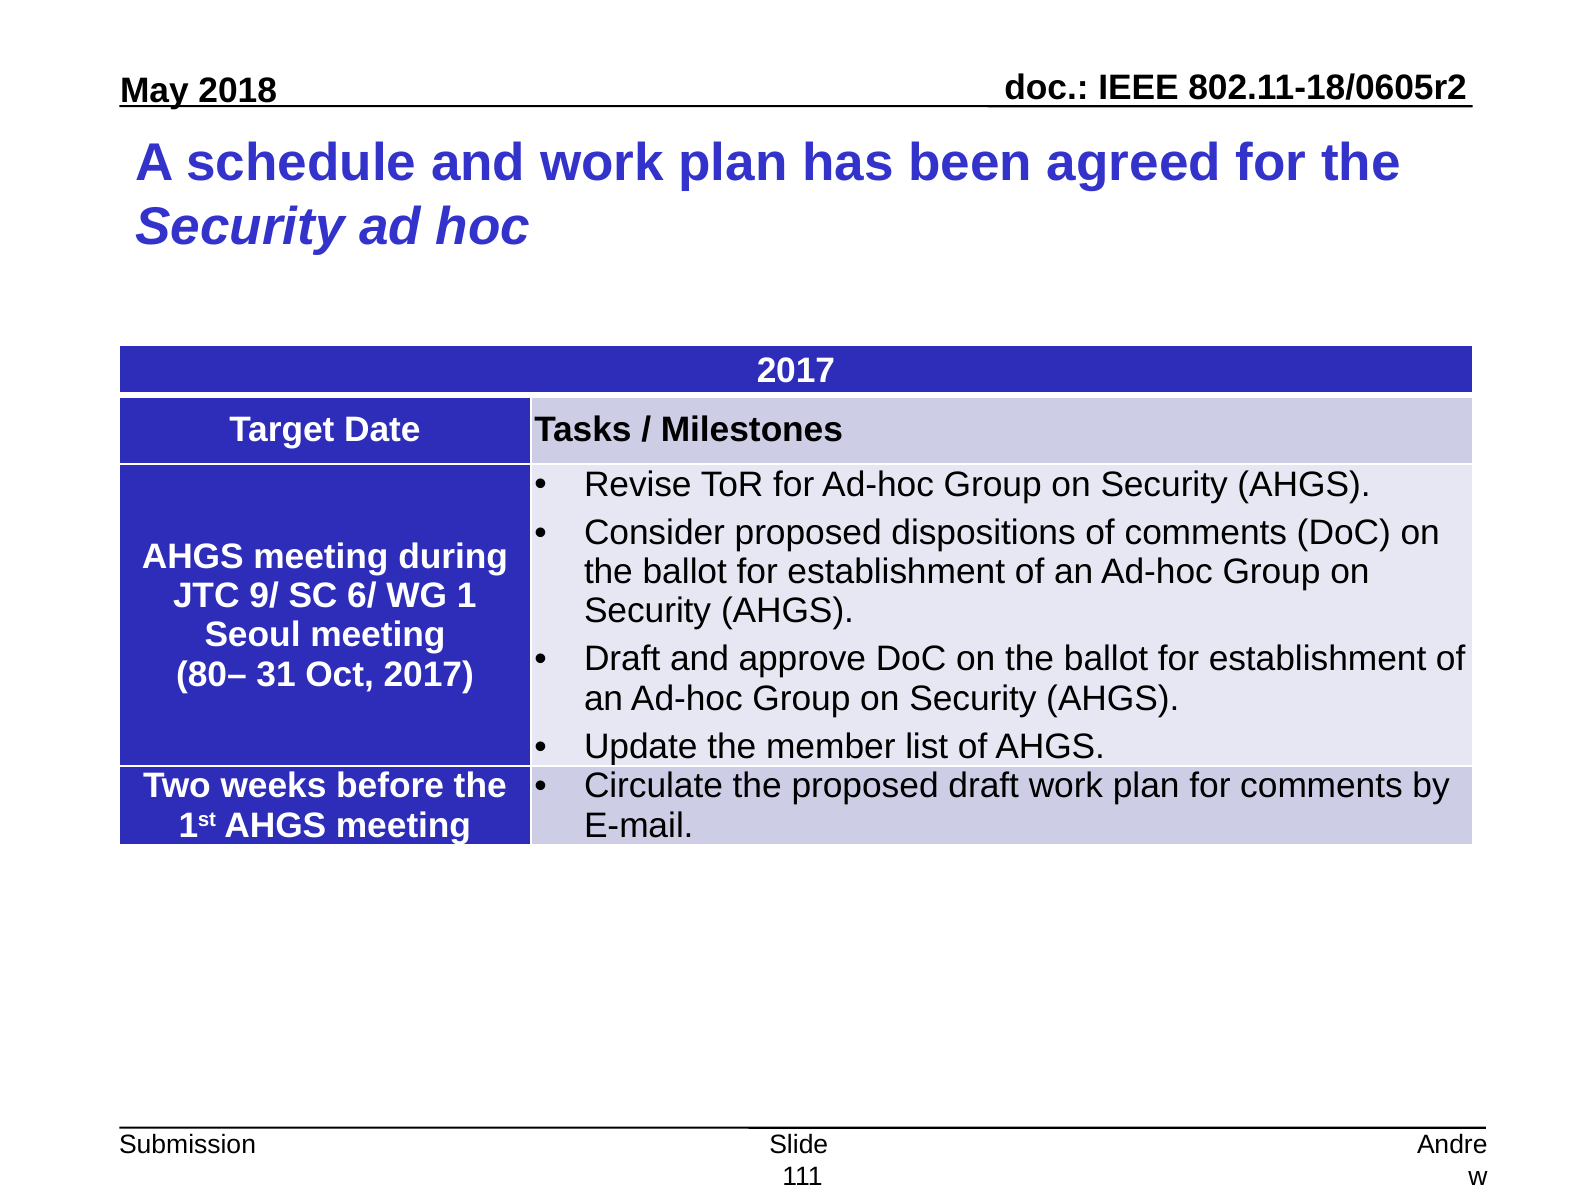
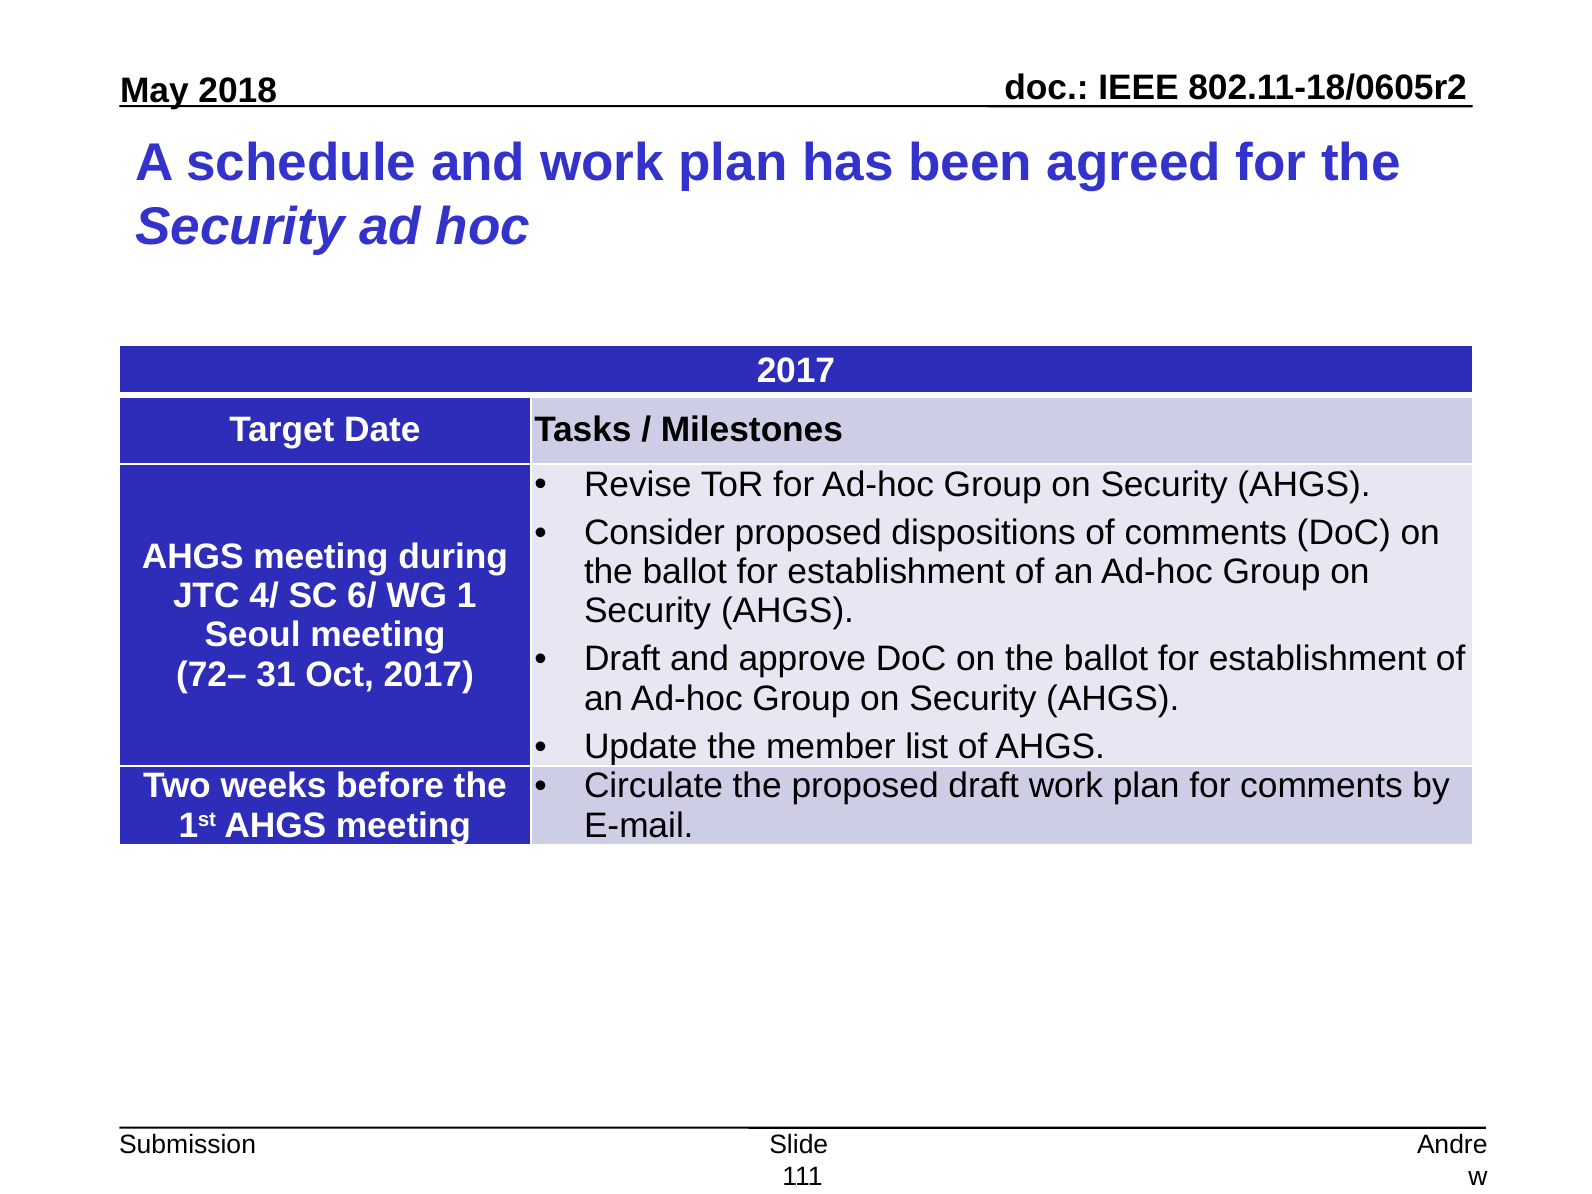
9/: 9/ -> 4/ (264, 596)
80–: 80– -> 72– (211, 675)
